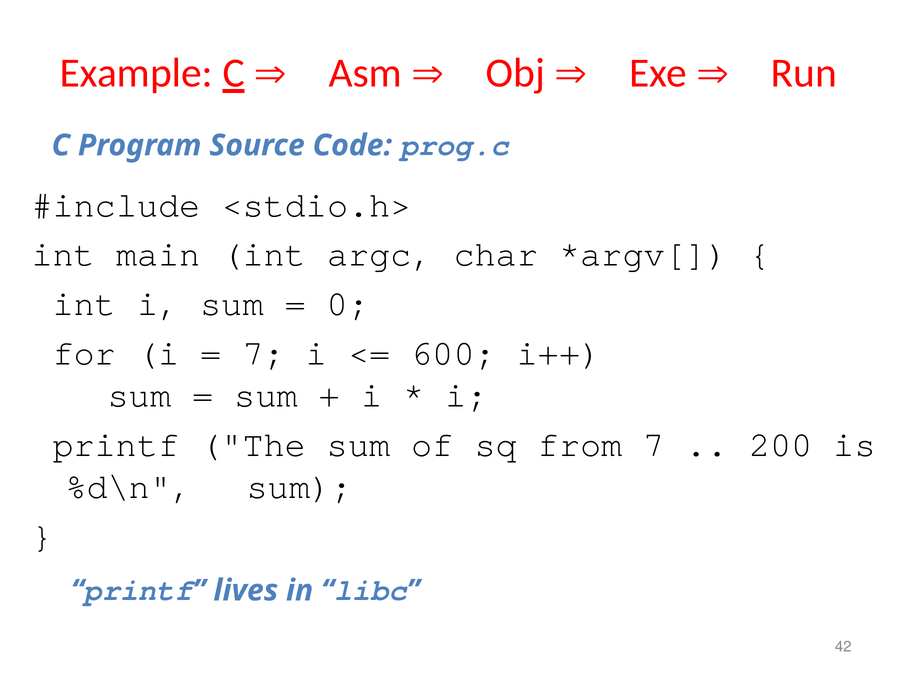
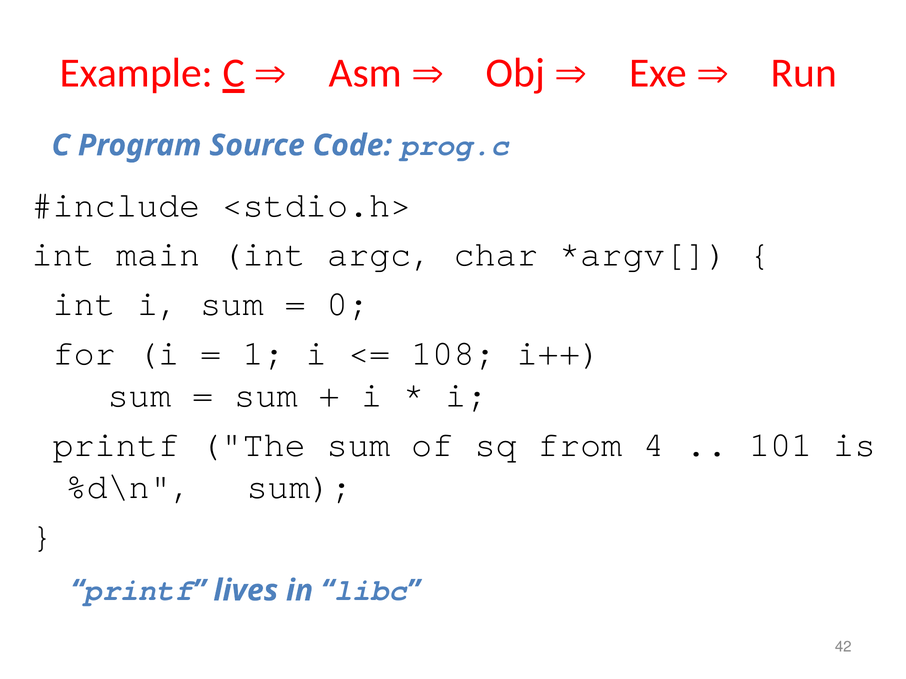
7: 7 -> 1 (264, 353)
600: 600 -> 108 (454, 353)
from 7: 7 -> 4 (654, 445)
200: 200 -> 101 (781, 445)
